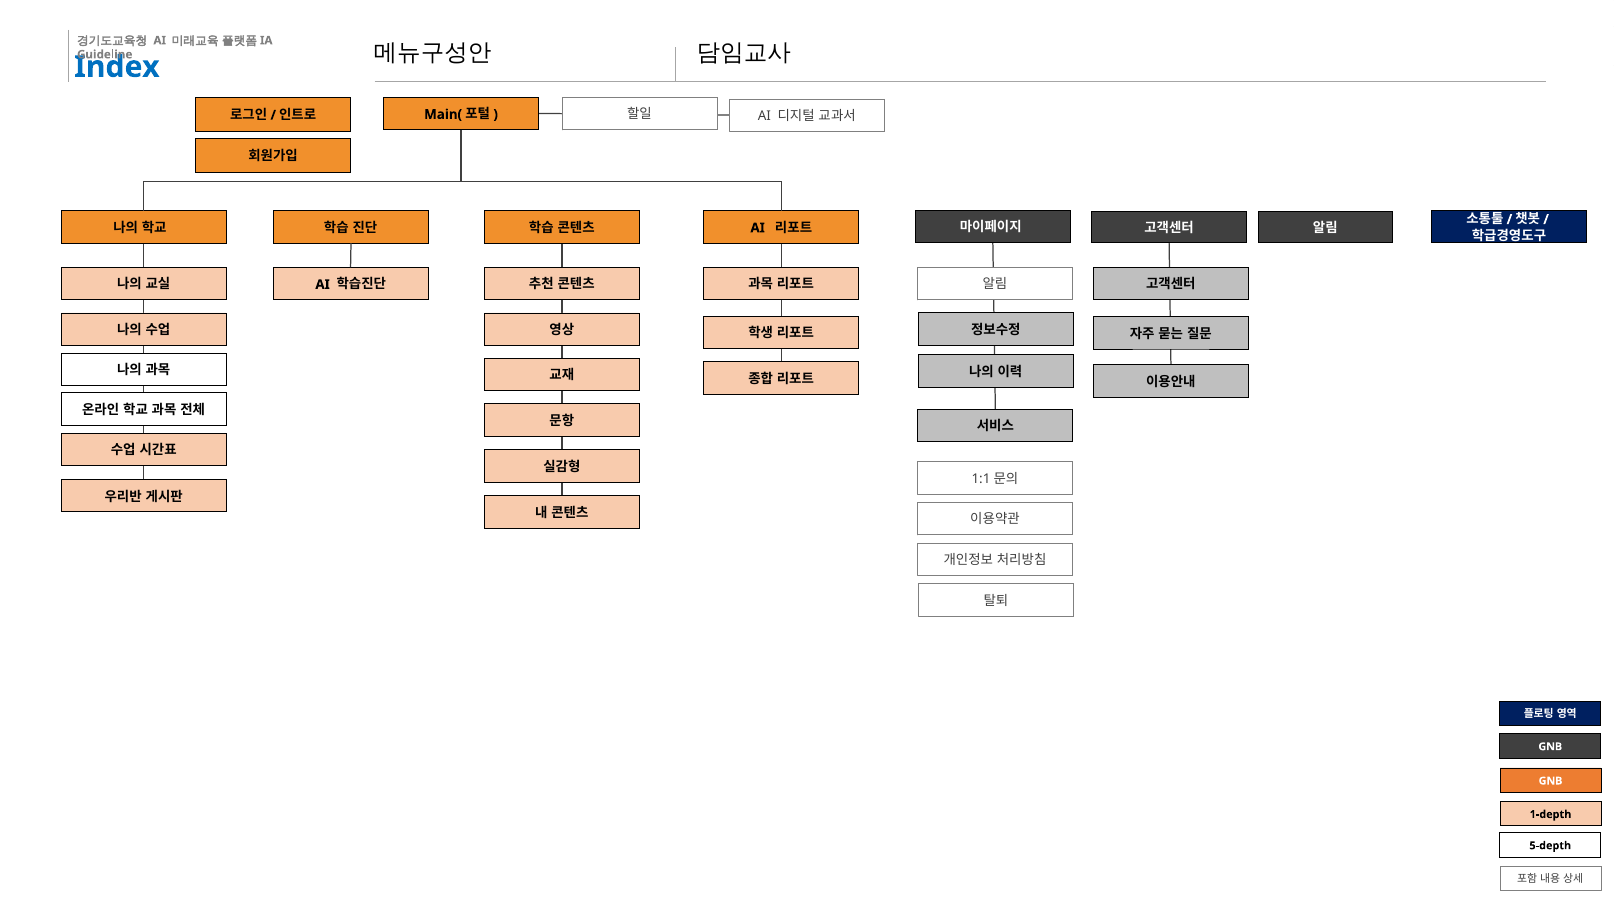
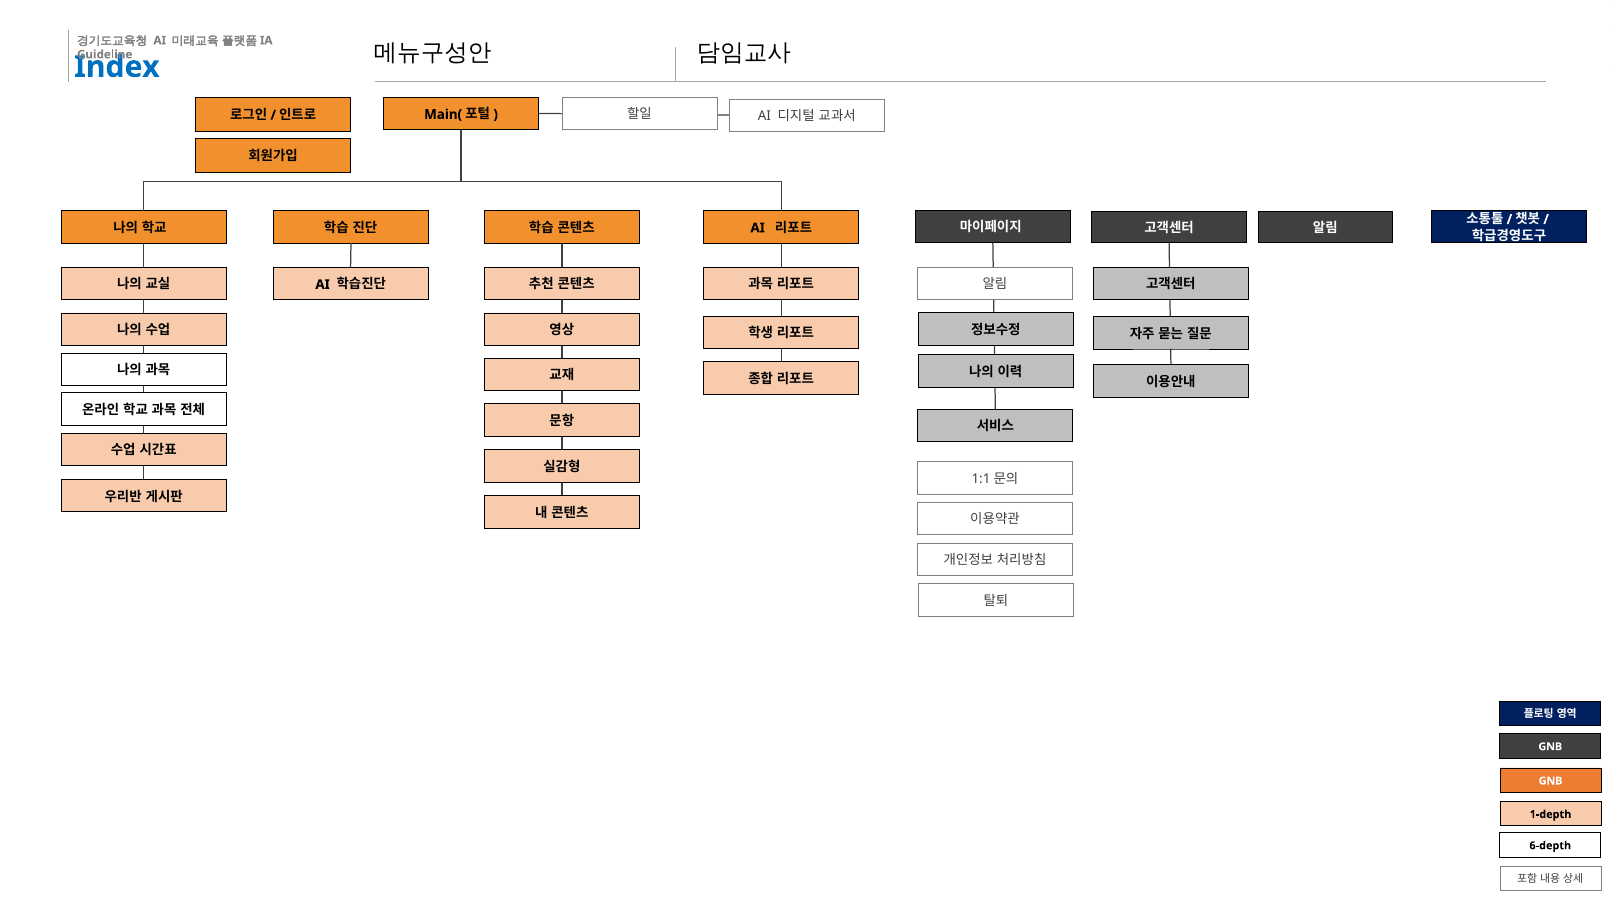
5-depth: 5-depth -> 6-depth (1550, 846)
